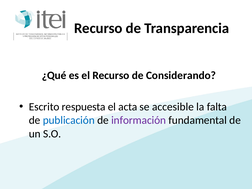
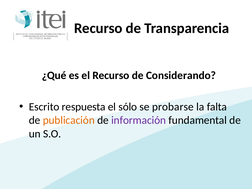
acta: acta -> sólo (128, 107)
accesible: accesible -> probarse (173, 107)
publicación colour: blue -> orange (69, 120)
